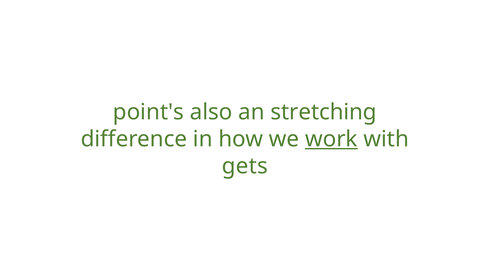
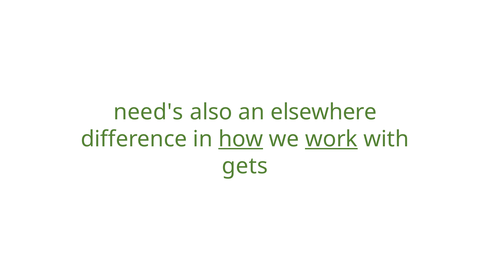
point's: point's -> need's (148, 112)
stretching: stretching -> elsewhere (324, 112)
how underline: none -> present (241, 139)
